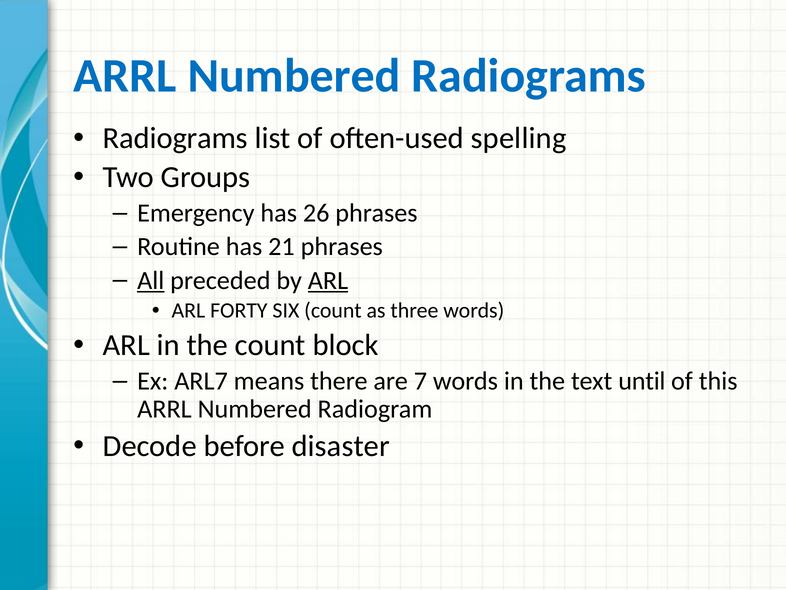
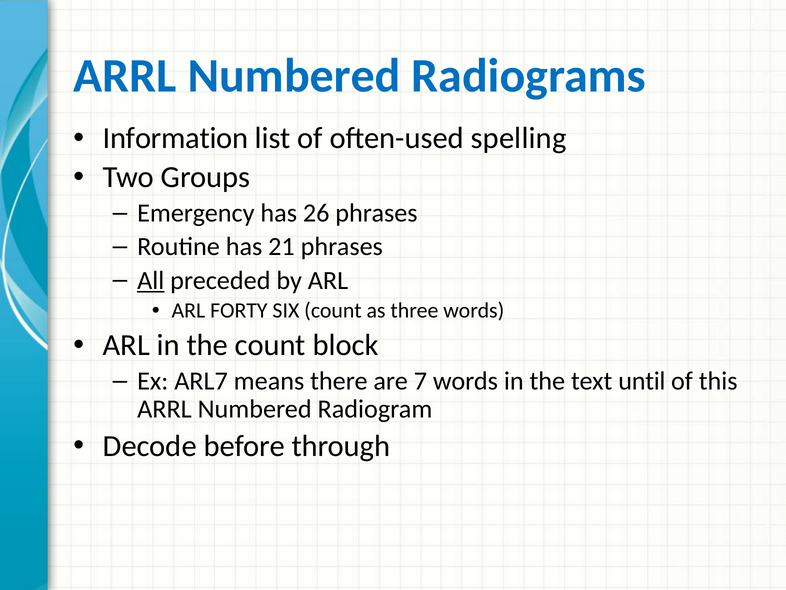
Radiograms: Radiograms -> Information (175, 138)
ARL underline: present -> none (328, 280)
disaster: disaster -> through (341, 446)
